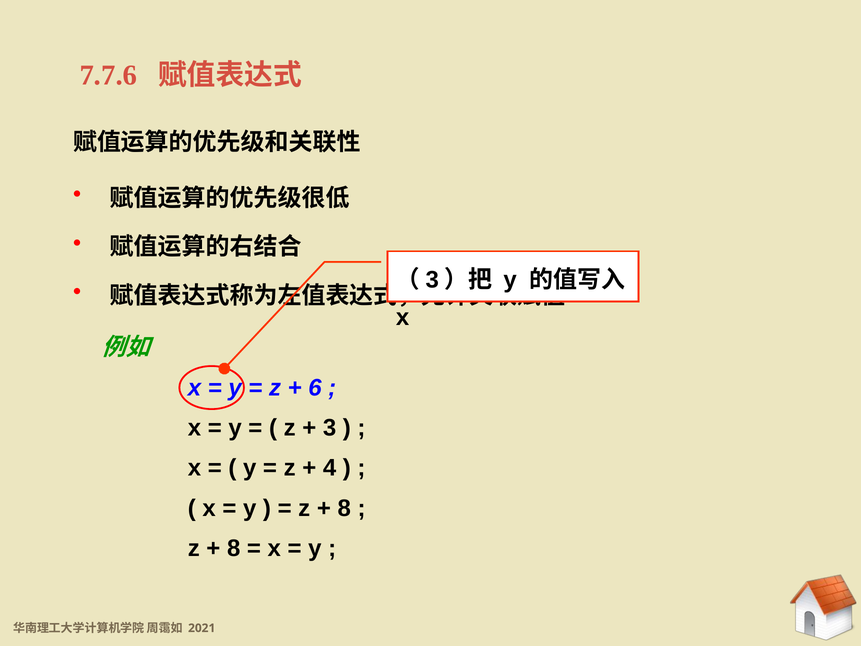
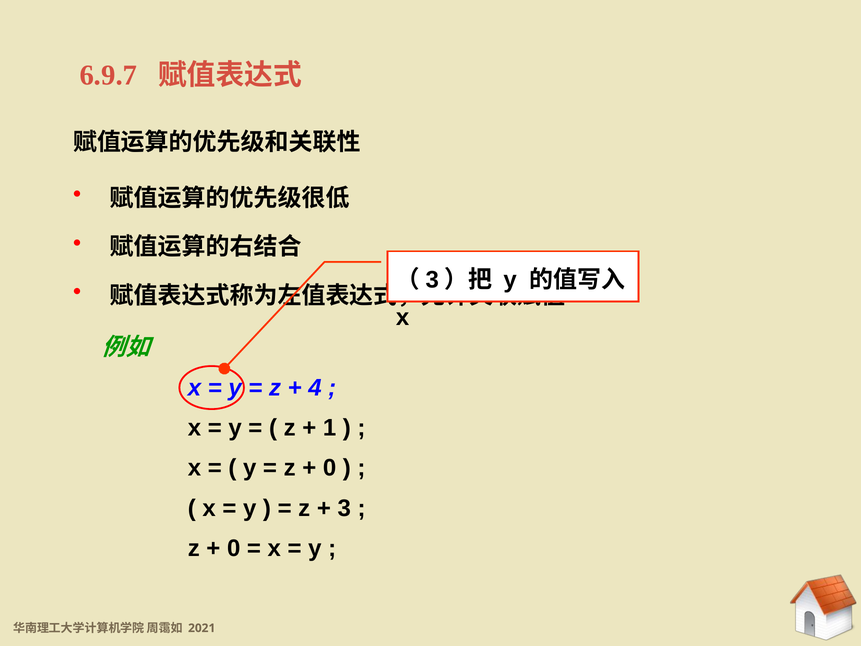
7.7.6: 7.7.6 -> 6.9.7 (108, 75)
6: 6 -> 4 (315, 388)
3: 3 -> 1 (330, 428)
4: 4 -> 0 (330, 468)
8: 8 -> 3 (344, 508)
8: 8 -> 0 (234, 548)
